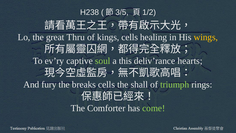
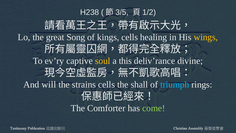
Thru: Thru -> Song (76, 37)
soul colour: light green -> yellow (103, 61)
hearts: hearts -> divine (190, 61)
fury: fury -> will (49, 84)
breaks: breaks -> strains (84, 84)
triumph colour: light green -> light blue (175, 84)
